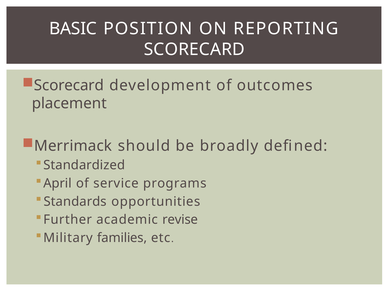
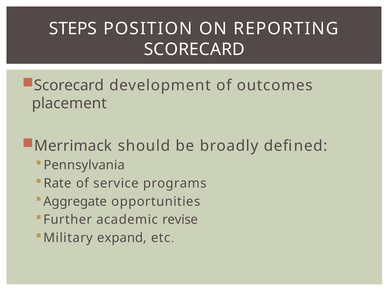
BASIC: BASIC -> STEPS (73, 29)
Standardized: Standardized -> Pennsylvania (84, 165)
April: April -> Rate (57, 183)
Standards: Standards -> Aggregate (75, 201)
families: families -> expand (122, 238)
